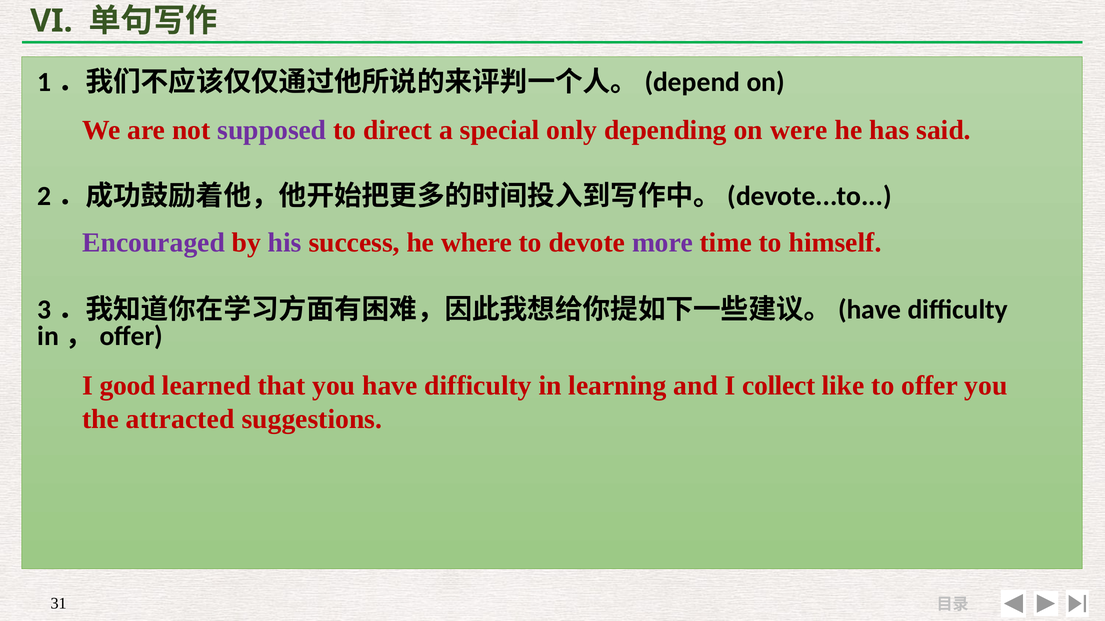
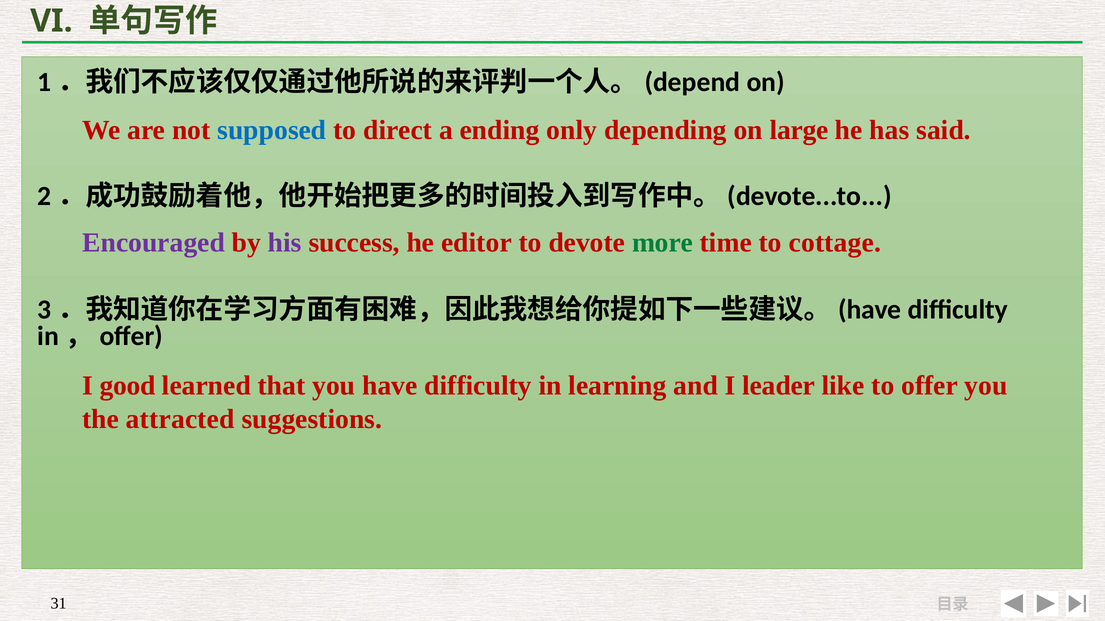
supposed colour: purple -> blue (272, 130)
special: special -> ending (500, 130)
were: were -> large (799, 130)
where: where -> editor (476, 243)
more colour: purple -> green (663, 243)
himself: himself -> cottage (835, 243)
collect: collect -> leader (779, 386)
